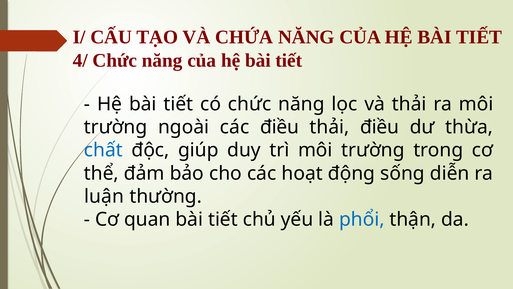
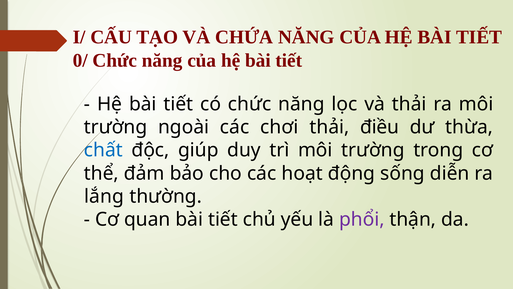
4/: 4/ -> 0/ (80, 60)
các điều: điều -> chơi (279, 127)
luận: luận -> lắng (104, 196)
phổi colour: blue -> purple (362, 219)
